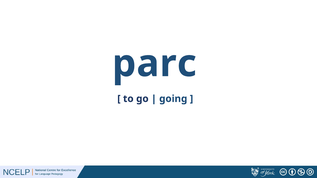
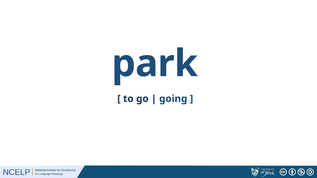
parc: parc -> park (155, 64)
